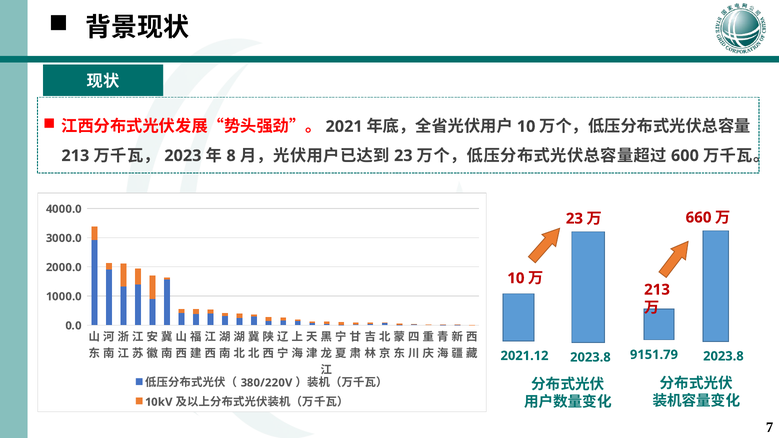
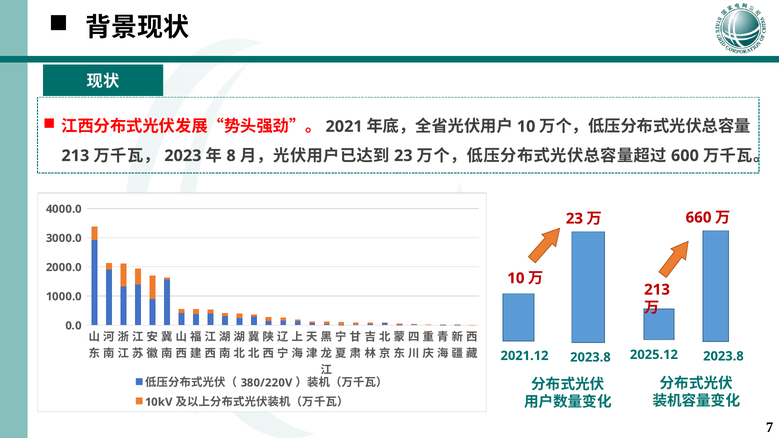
9151.79: 9151.79 -> 2025.12 (654, 355)
